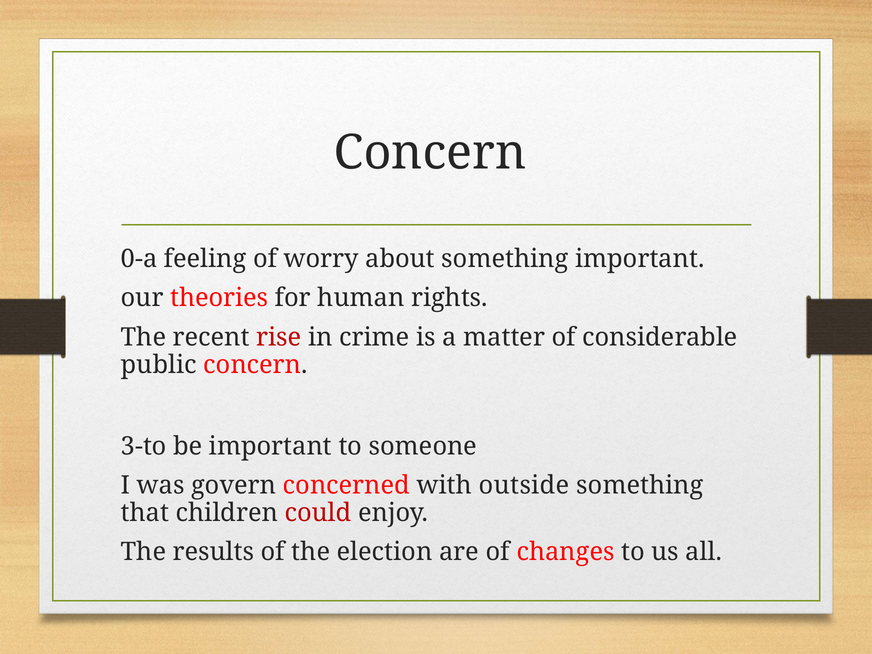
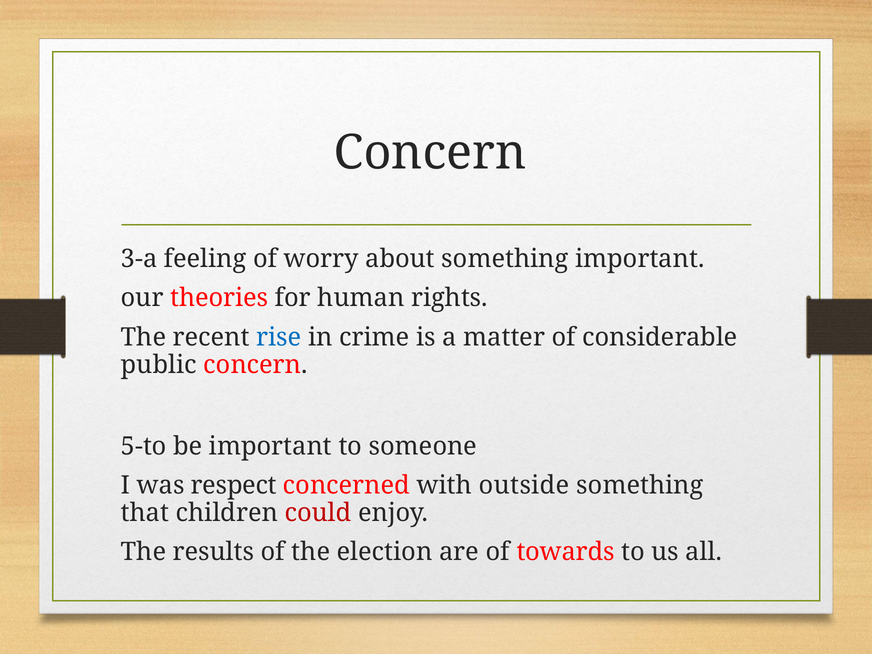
0-a: 0-a -> 3-a (139, 259)
rise colour: red -> blue (279, 337)
3-to: 3-to -> 5-to (144, 446)
govern: govern -> respect (234, 485)
changes: changes -> towards (566, 552)
